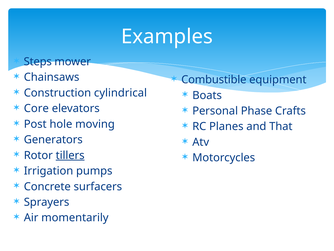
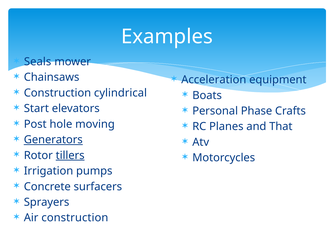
Steps: Steps -> Seals (38, 62)
Combustible: Combustible -> Acceleration (214, 80)
Core: Core -> Start (36, 108)
Generators underline: none -> present (53, 139)
Air momentarily: momentarily -> construction (75, 217)
